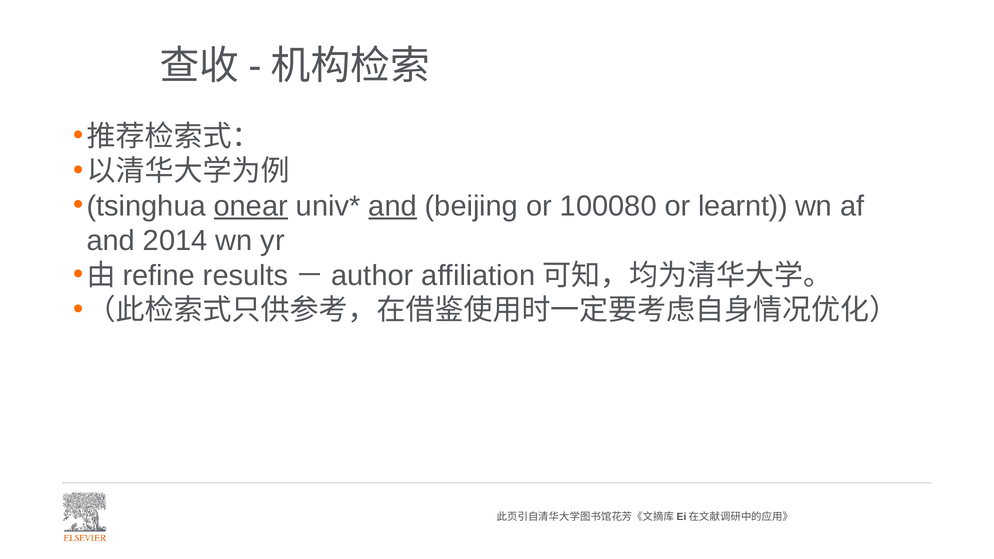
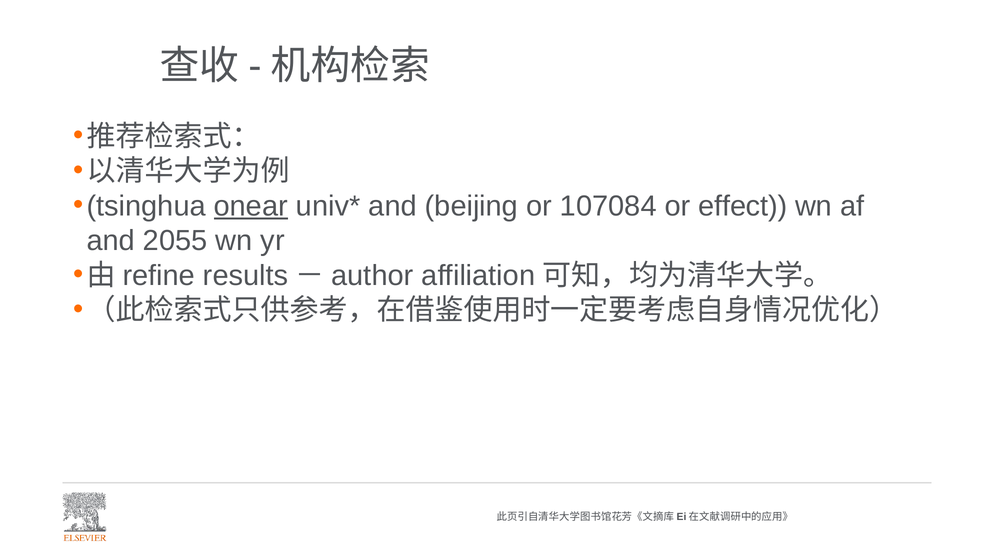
and underline: present -> none (393, 206)
100080: 100080 -> 107084 (608, 206)
learnt: learnt -> effect (743, 206)
2014: 2014 -> 2055 (175, 241)
